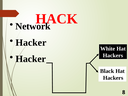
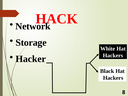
Hacker: Hacker -> Storage (31, 43)
